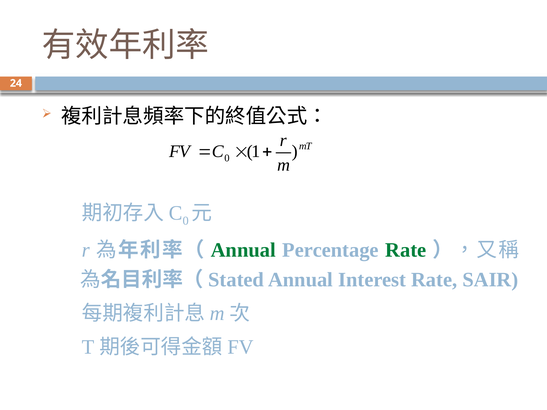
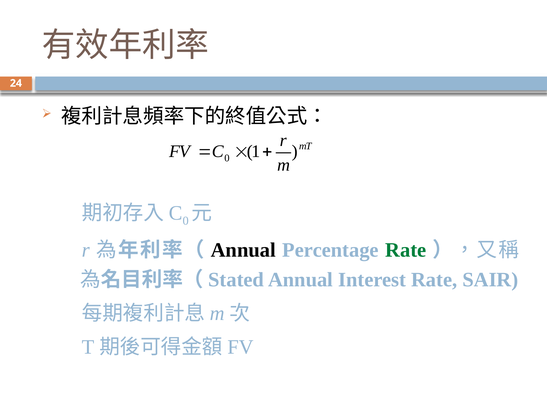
Annual colour: green -> black (243, 250)
